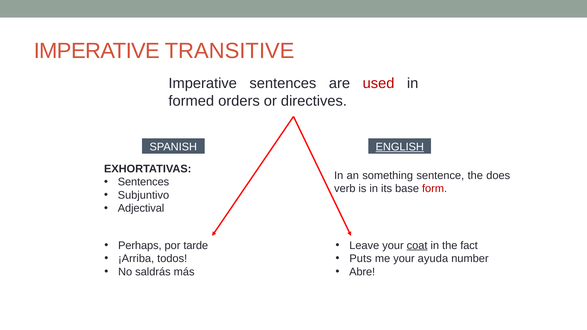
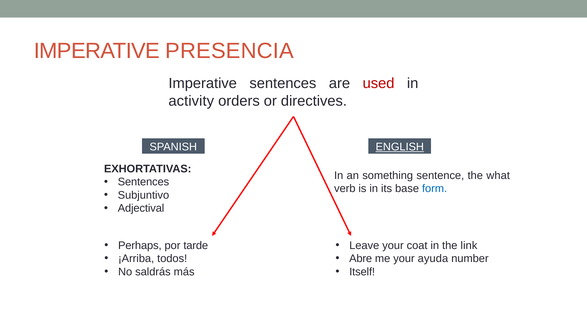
TRANSITIVE: TRANSITIVE -> PRESENCIA (230, 51)
formed: formed -> activity (191, 101)
does: does -> what (498, 176)
form colour: red -> blue (435, 189)
coat underline: present -> none (417, 246)
fact: fact -> link (469, 246)
Puts: Puts -> Abre (361, 259)
Abre: Abre -> Itself (362, 272)
